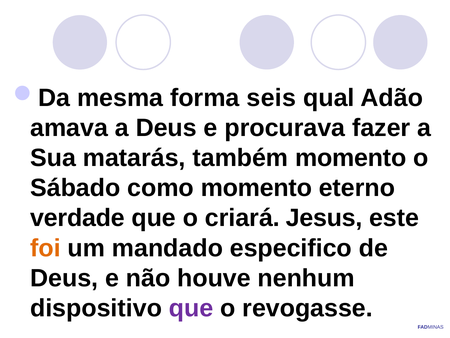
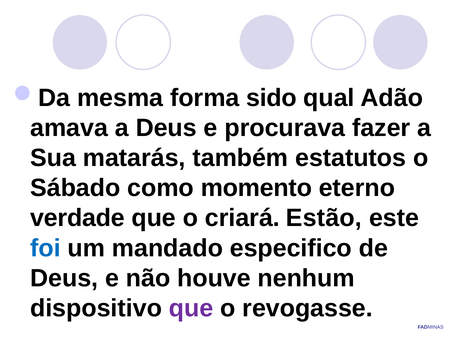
seis: seis -> sido (271, 98)
também momento: momento -> estatutos (351, 158)
Jesus: Jesus -> Estão (324, 218)
foi colour: orange -> blue (45, 248)
